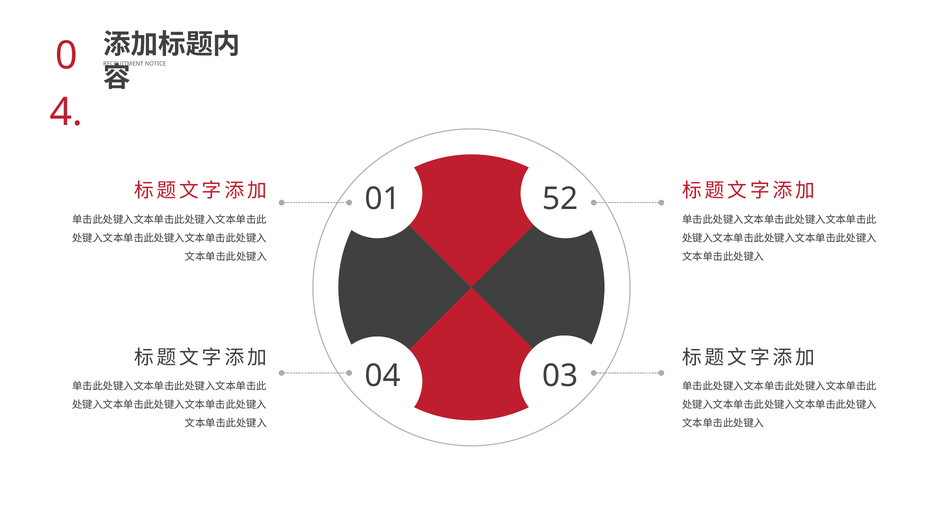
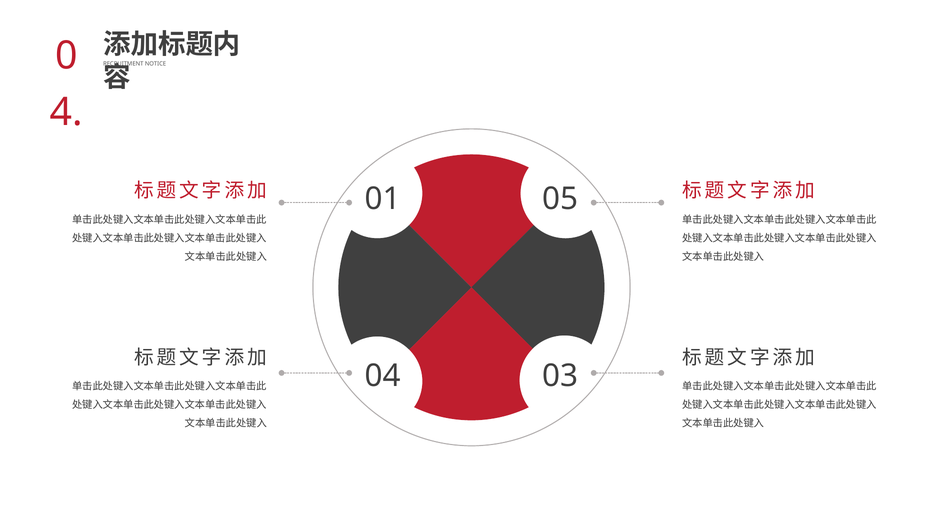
52: 52 -> 05 (560, 199)
